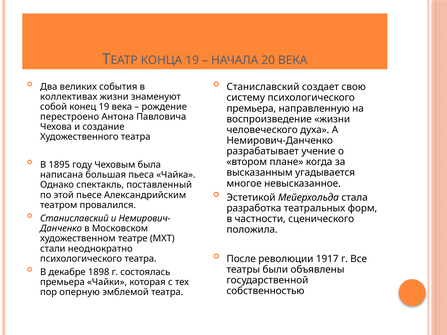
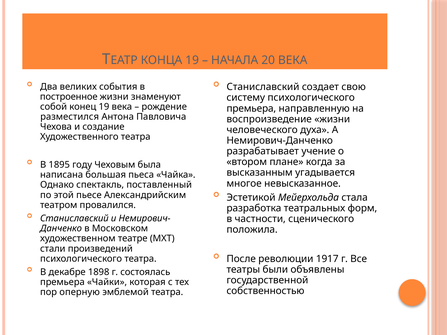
коллективах: коллективах -> построенное (69, 97)
перестроено: перестроено -> разместился (70, 117)
неоднократно: неоднократно -> произведений (100, 249)
